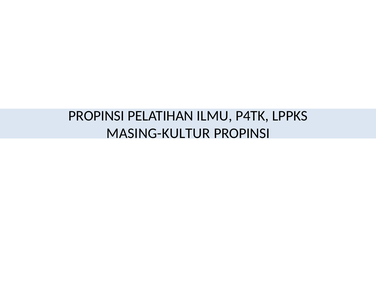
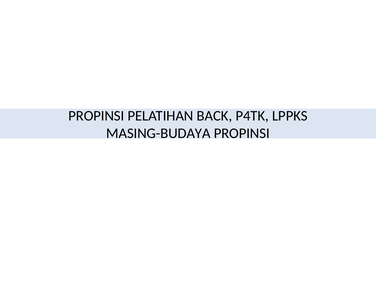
ILMU: ILMU -> BACK (214, 116)
MASING-KULTUR: MASING-KULTUR -> MASING-BUDAYA (158, 133)
